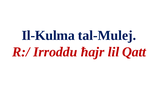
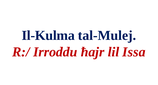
Qatt: Qatt -> Issa (134, 52)
